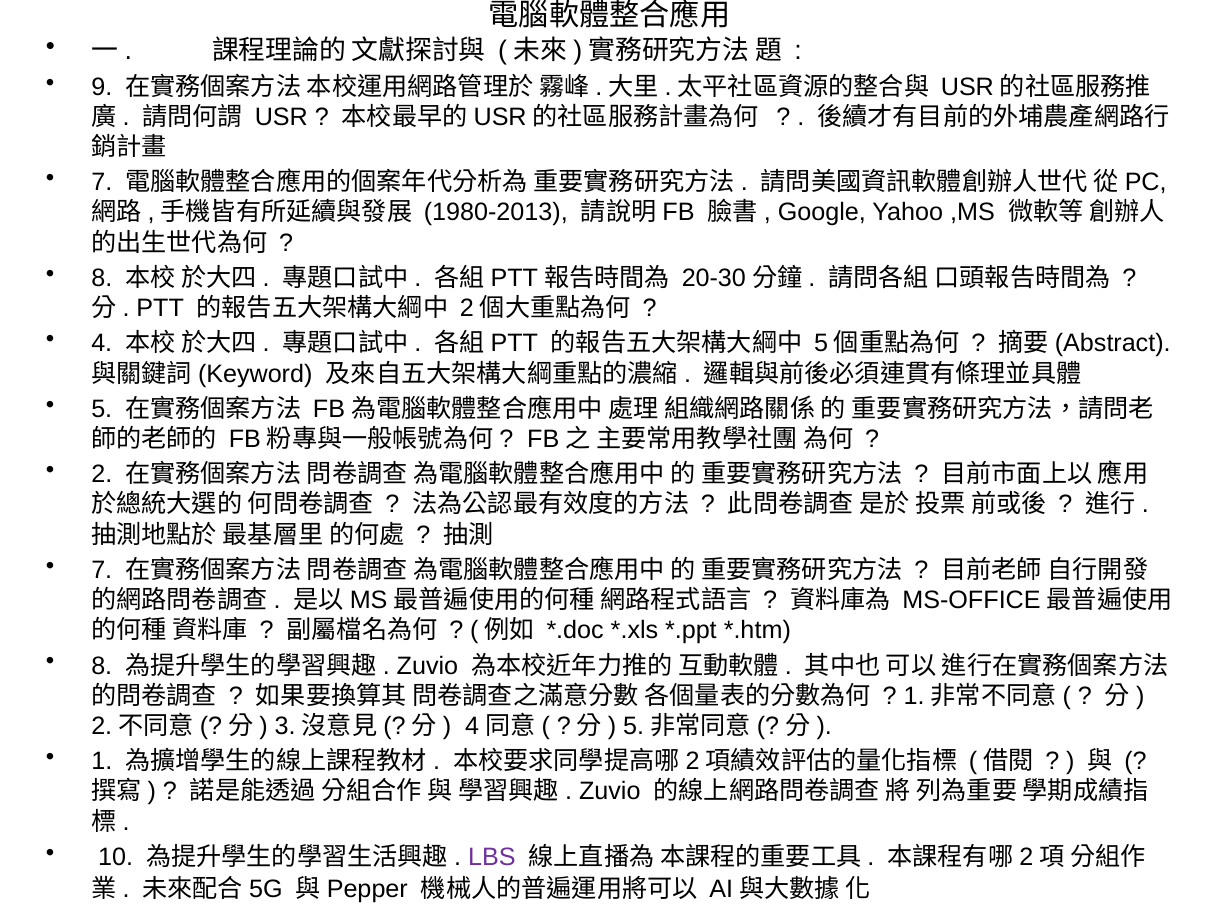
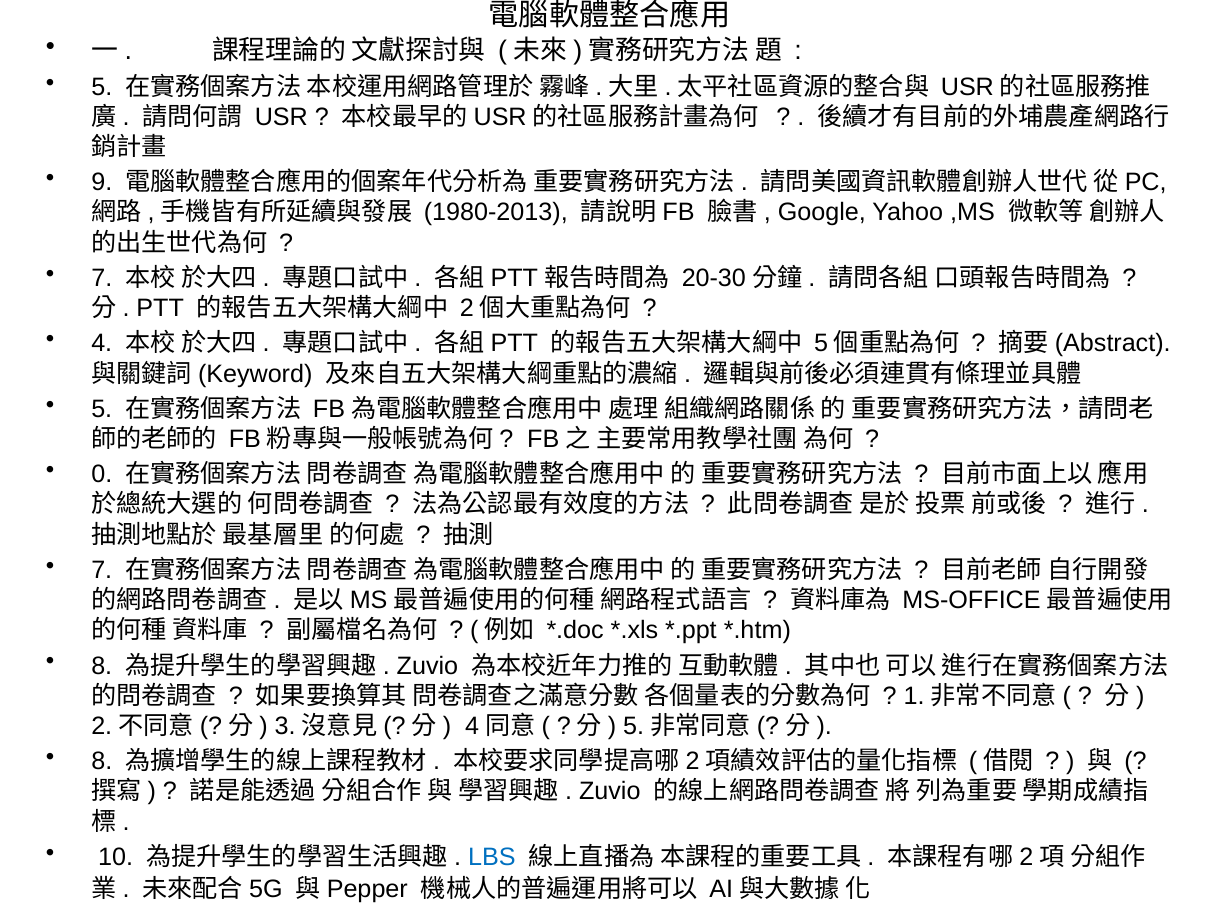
9: 9 -> 5 (102, 87)
7: 7 -> 9 (102, 182)
8: 8 -> 7 (102, 278)
2: 2 -> 0 (102, 474)
1: 1 -> 8 (102, 761)
LBS colour: purple -> blue (492, 857)
